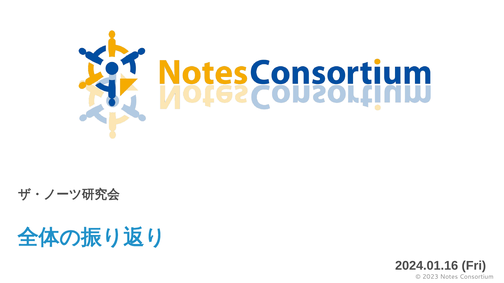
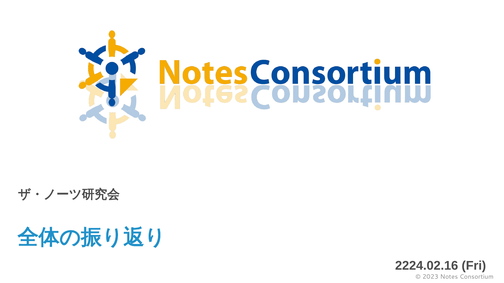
2024.01.16: 2024.01.16 -> 2224.02.16 (427, 266)
